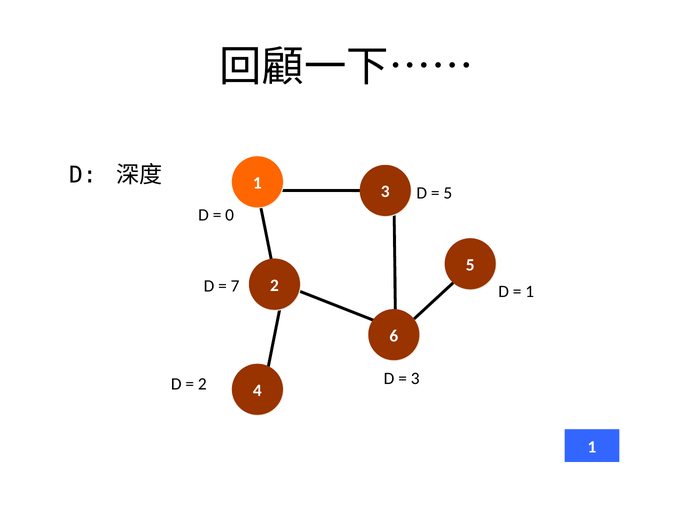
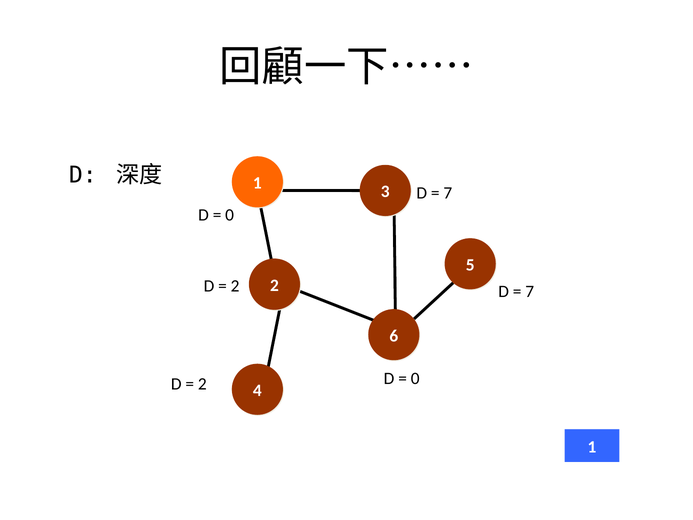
5: 5 -> 7 (448, 193)
7: 7 -> 2 (235, 286)
1: 1 -> 7 (530, 291)
3: 3 -> 0 (415, 379)
